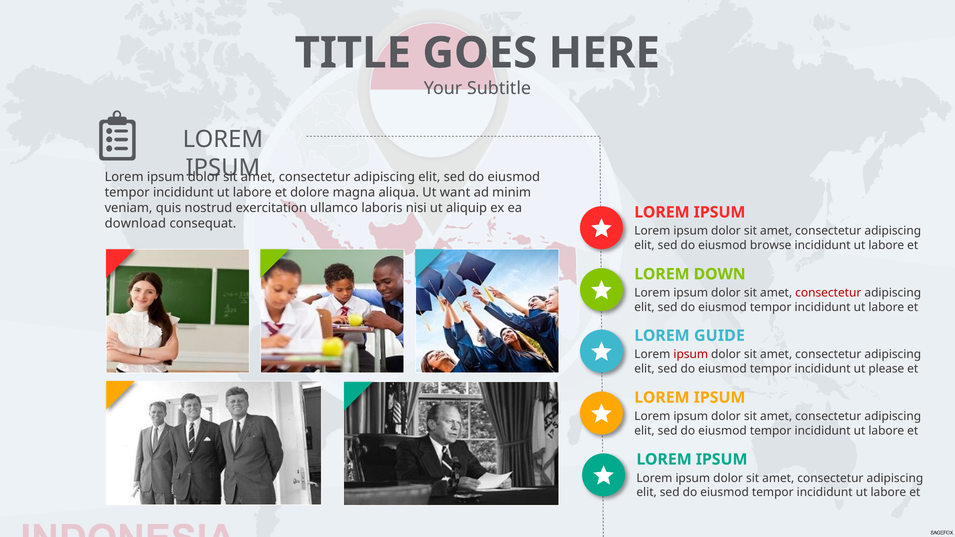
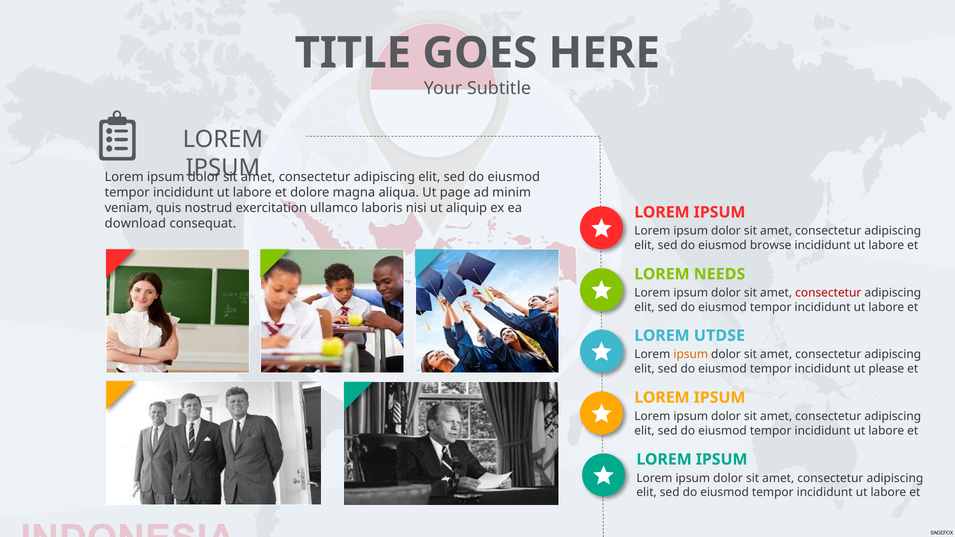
want: want -> page (455, 192)
DOWN: DOWN -> NEEDS (719, 274)
GUIDE: GUIDE -> UTDSE (719, 336)
ipsum colour: red -> orange (691, 355)
